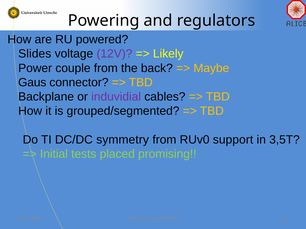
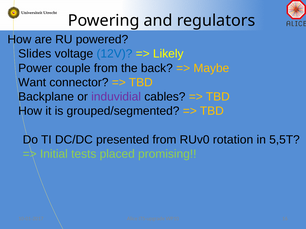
12V colour: purple -> blue (114, 54)
Gaus: Gaus -> Want (32, 83)
symmetry: symmetry -> presented (123, 140)
support: support -> rotation (233, 140)
3,5T: 3,5T -> 5,5T (284, 140)
